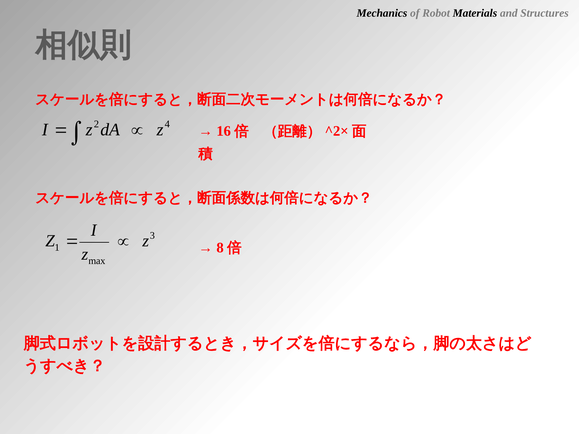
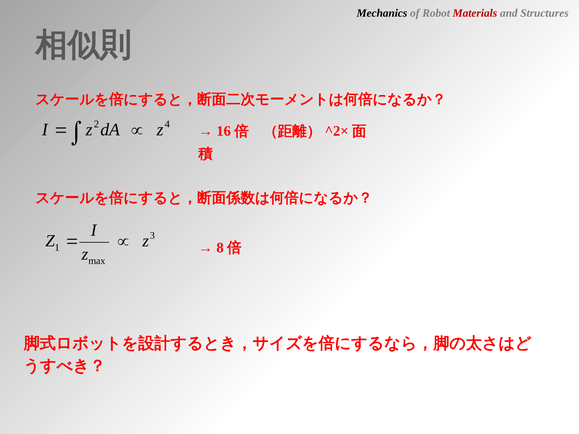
Materials colour: black -> red (475, 13)
